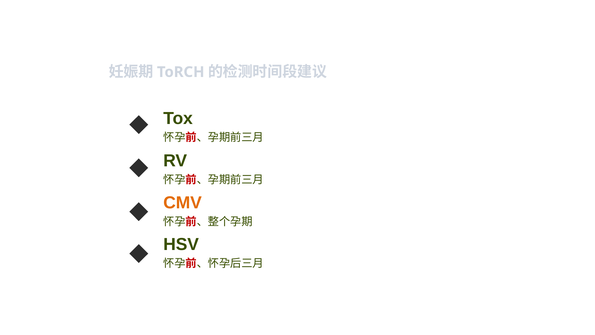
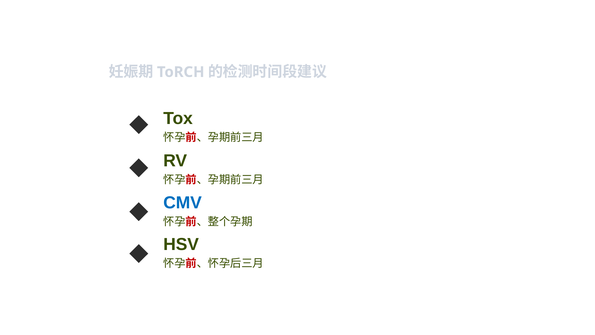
CMV colour: orange -> blue (183, 202)
